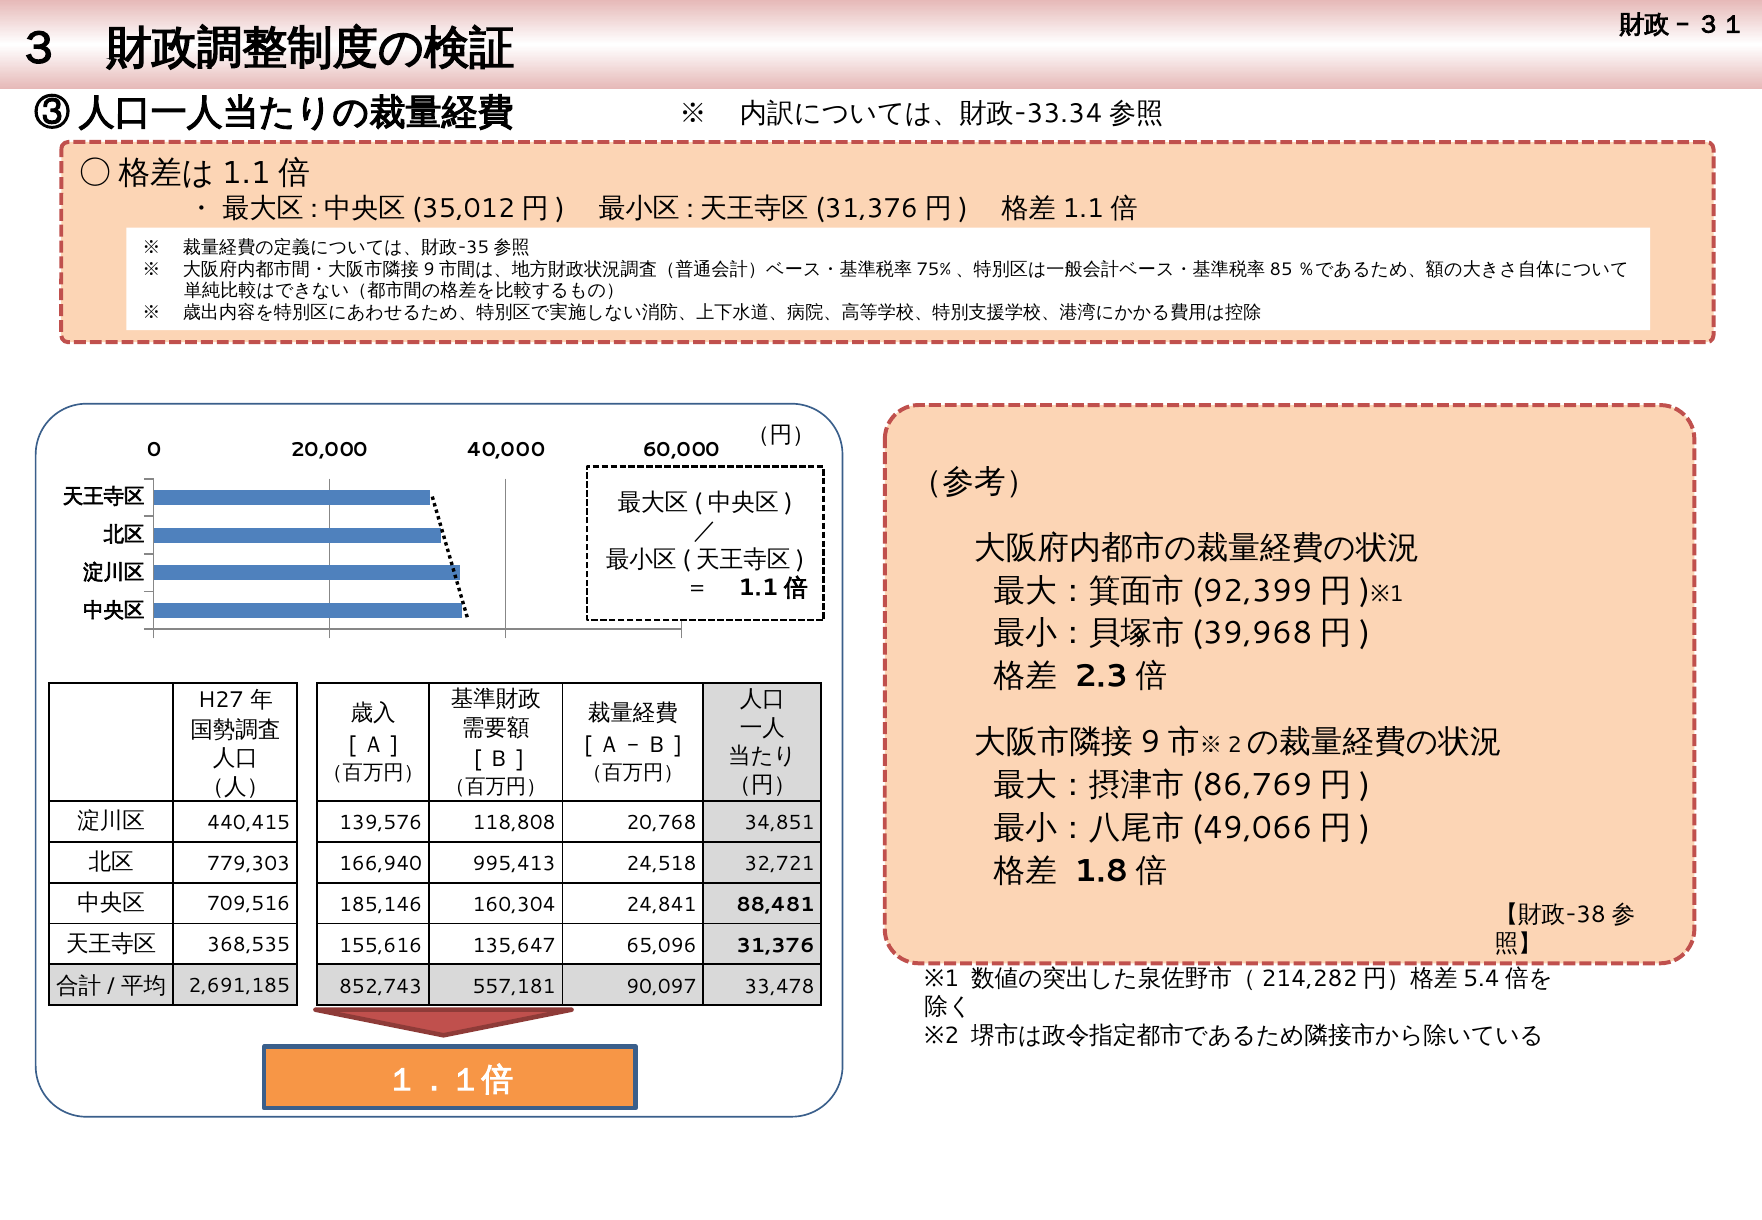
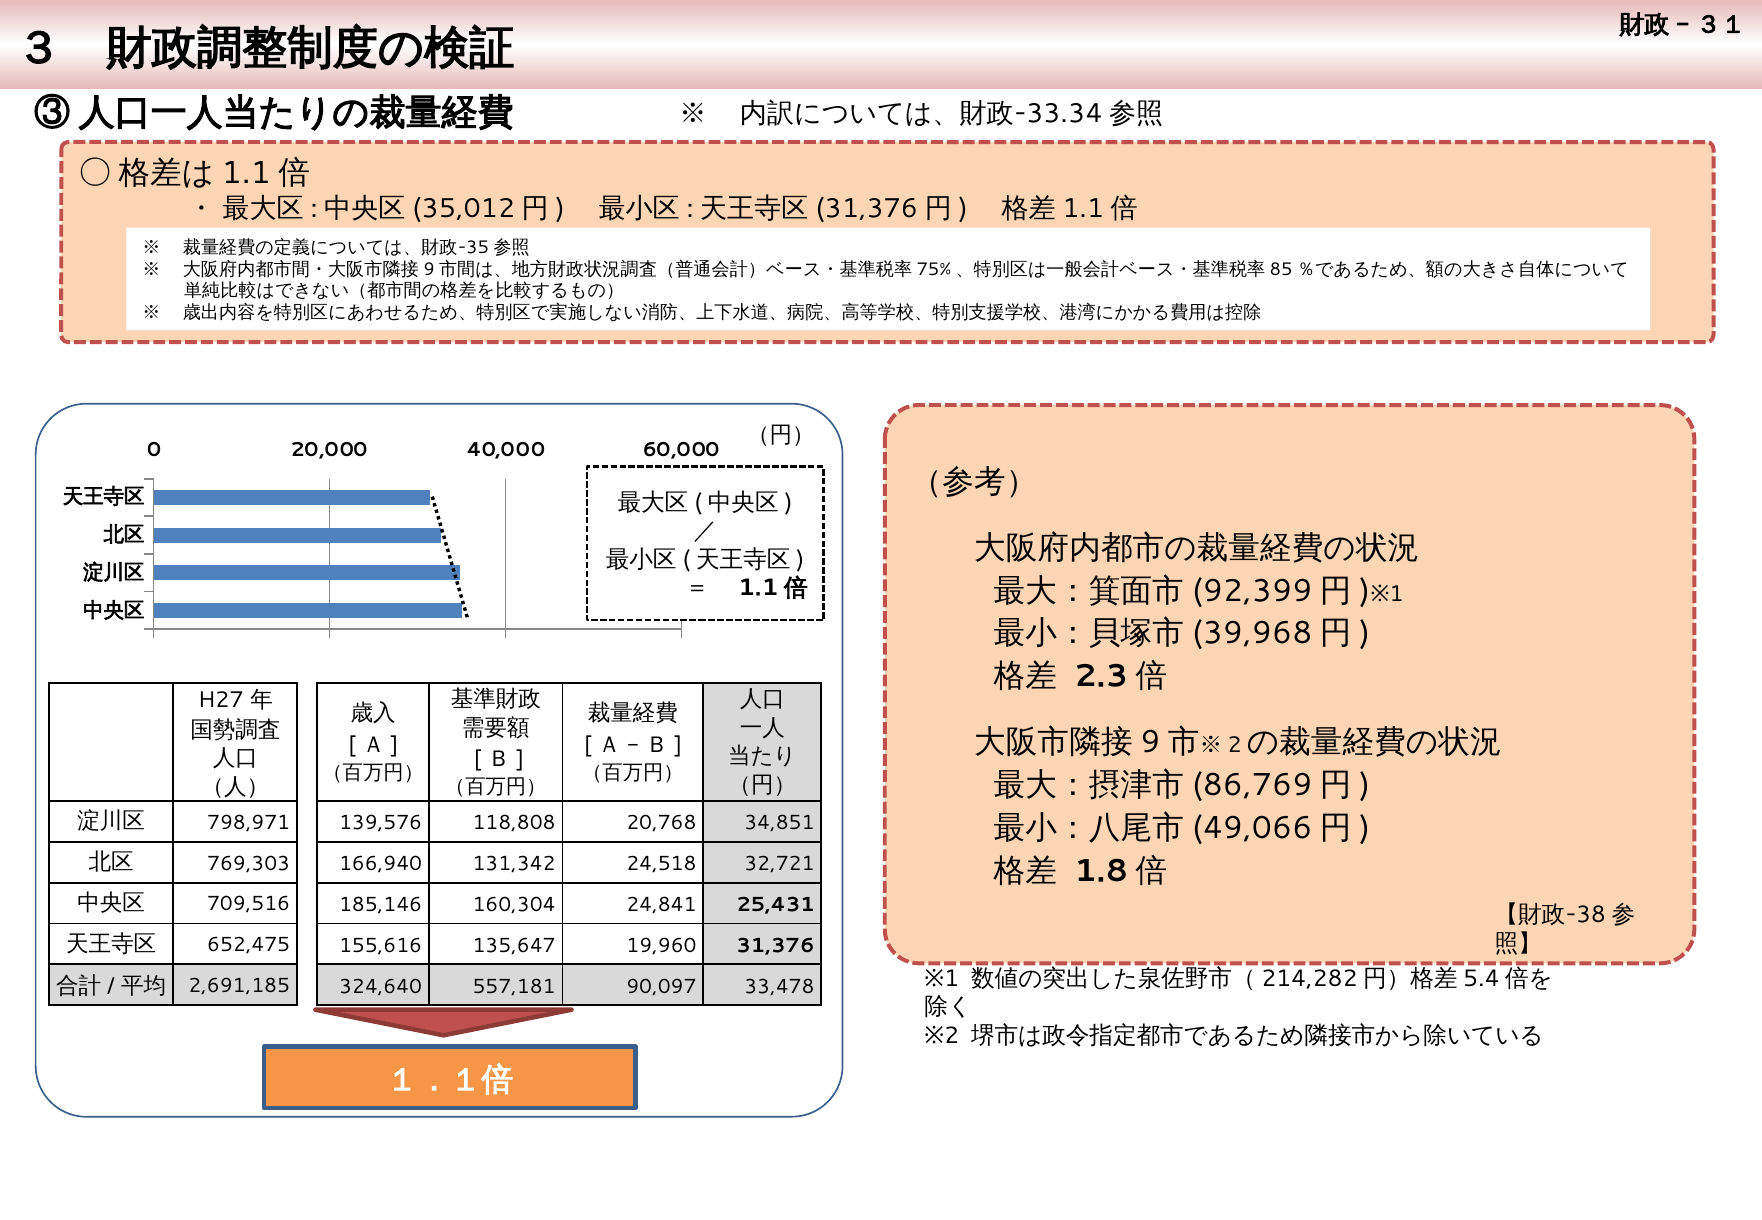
440,415: 440,415 -> 798,971 (249, 822)
779,303: 779,303 -> 769,303 (249, 863)
995,413: 995,413 -> 131,342 (514, 864)
88,481: 88,481 -> 25,431 (776, 905)
368,535: 368,535 -> 652,475 (249, 945)
65,096: 65,096 -> 19,960 (661, 946)
852,743: 852,743 -> 324,640 (381, 987)
